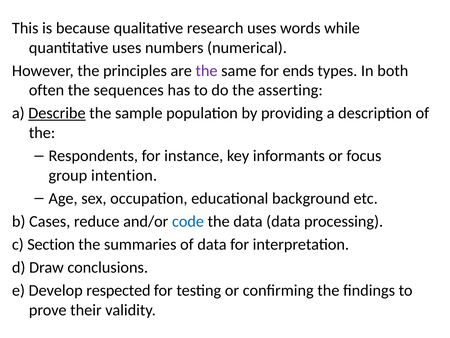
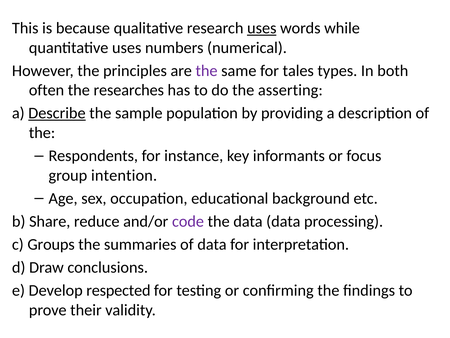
uses underline: none -> present (262, 28)
ends: ends -> tales (298, 71)
sequences: sequences -> researches (129, 90)
Cases: Cases -> Share (50, 221)
code colour: blue -> purple (188, 221)
Section: Section -> Groups (51, 244)
